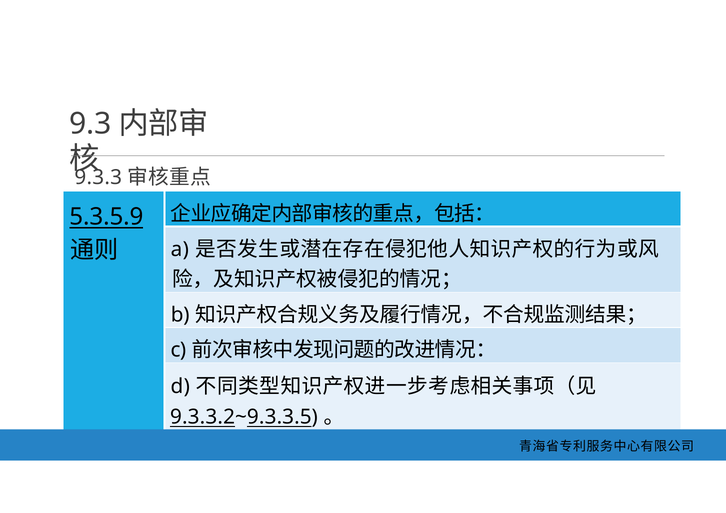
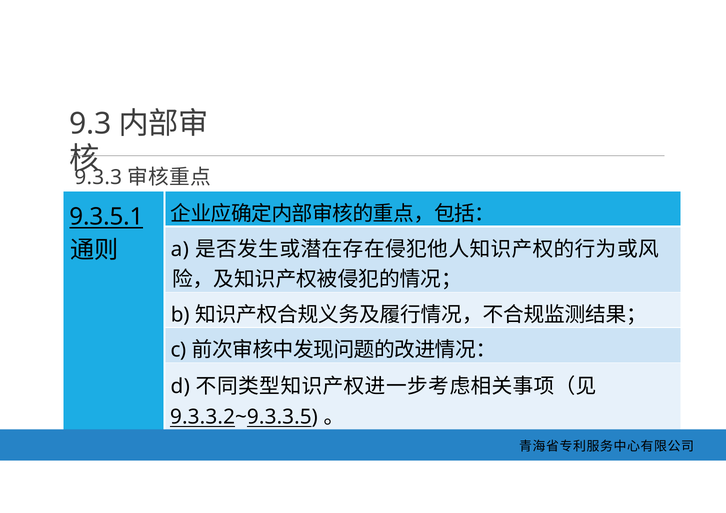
5.3.5.9: 5.3.5.9 -> 9.3.5.1 (106, 217)
